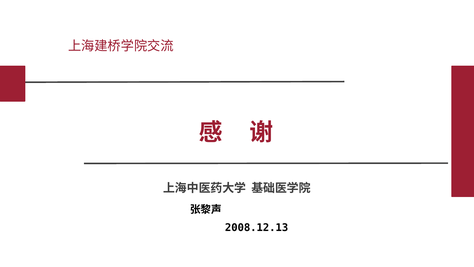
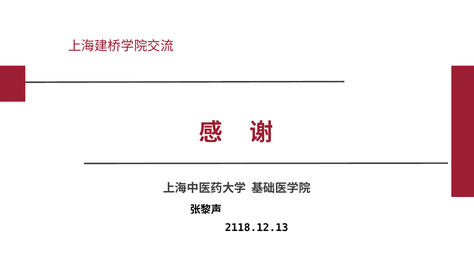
2008.12.13: 2008.12.13 -> 2118.12.13 (257, 227)
